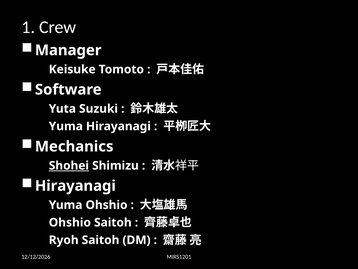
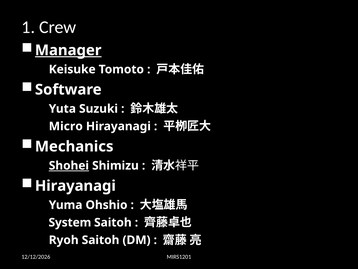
Manager underline: none -> present (68, 50)
Yuma: Yuma -> Micro (66, 126)
Ohshio: Ohshio -> System (70, 222)
